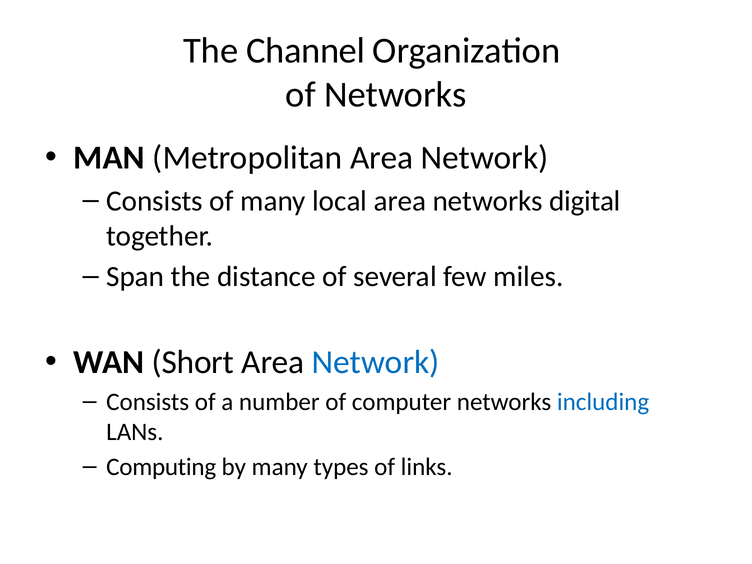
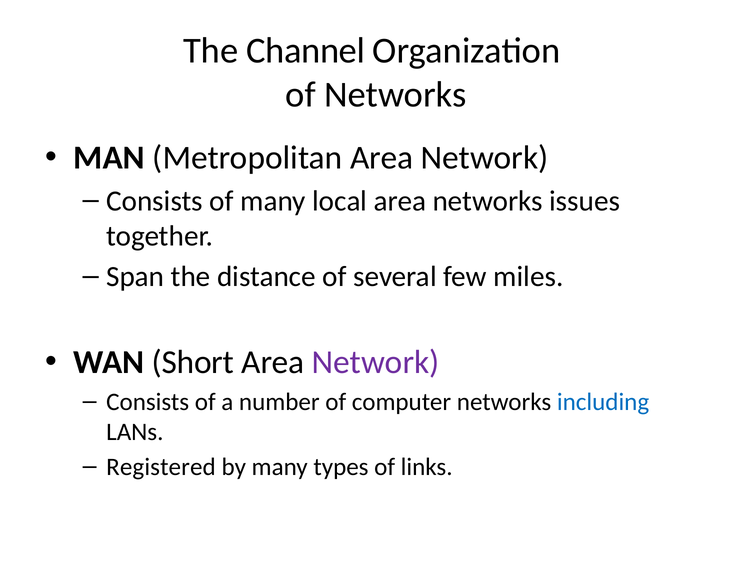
digital: digital -> issues (585, 201)
Network colour: blue -> purple (376, 362)
Computing: Computing -> Registered (161, 467)
